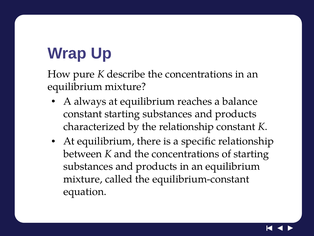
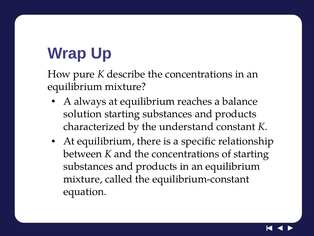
constant: constant -> solution (83, 114)
the relationship: relationship -> understand (186, 126)
